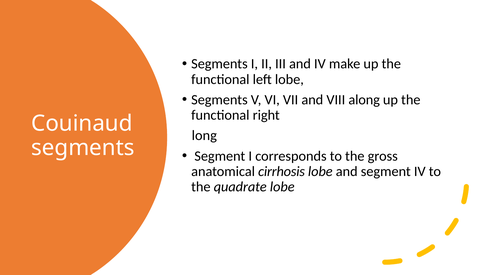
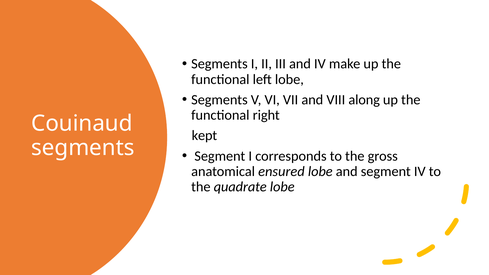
long: long -> kept (204, 136)
cirrhosis: cirrhosis -> ensured (281, 171)
